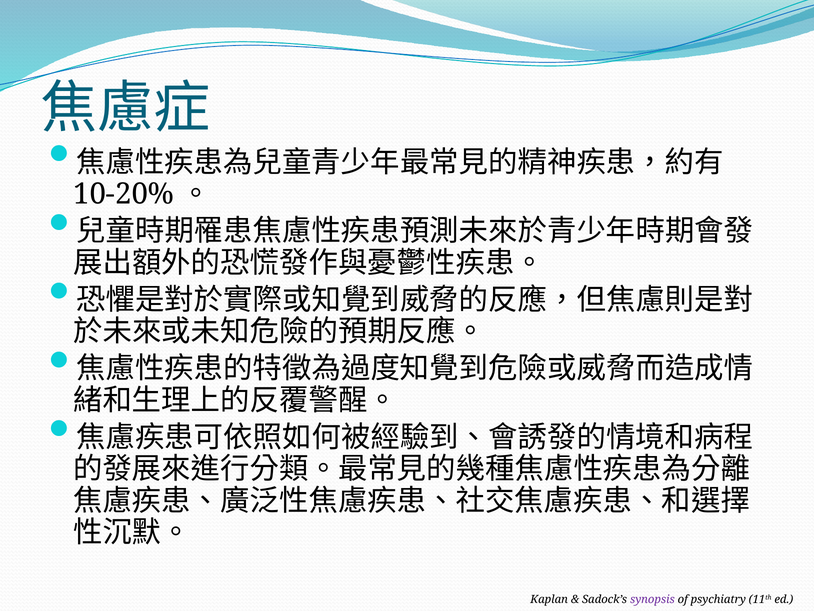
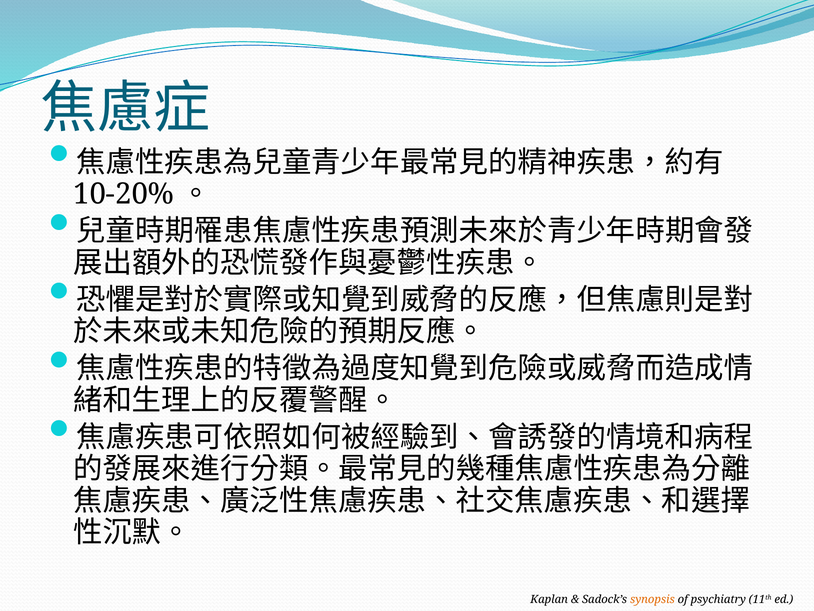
synopsis colour: purple -> orange (652, 599)
